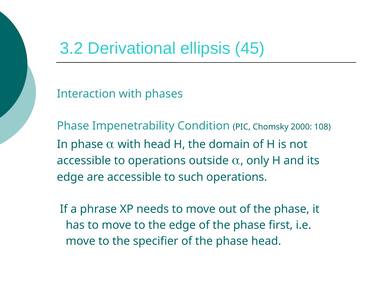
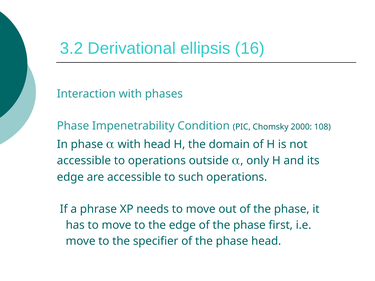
45: 45 -> 16 (250, 49)
